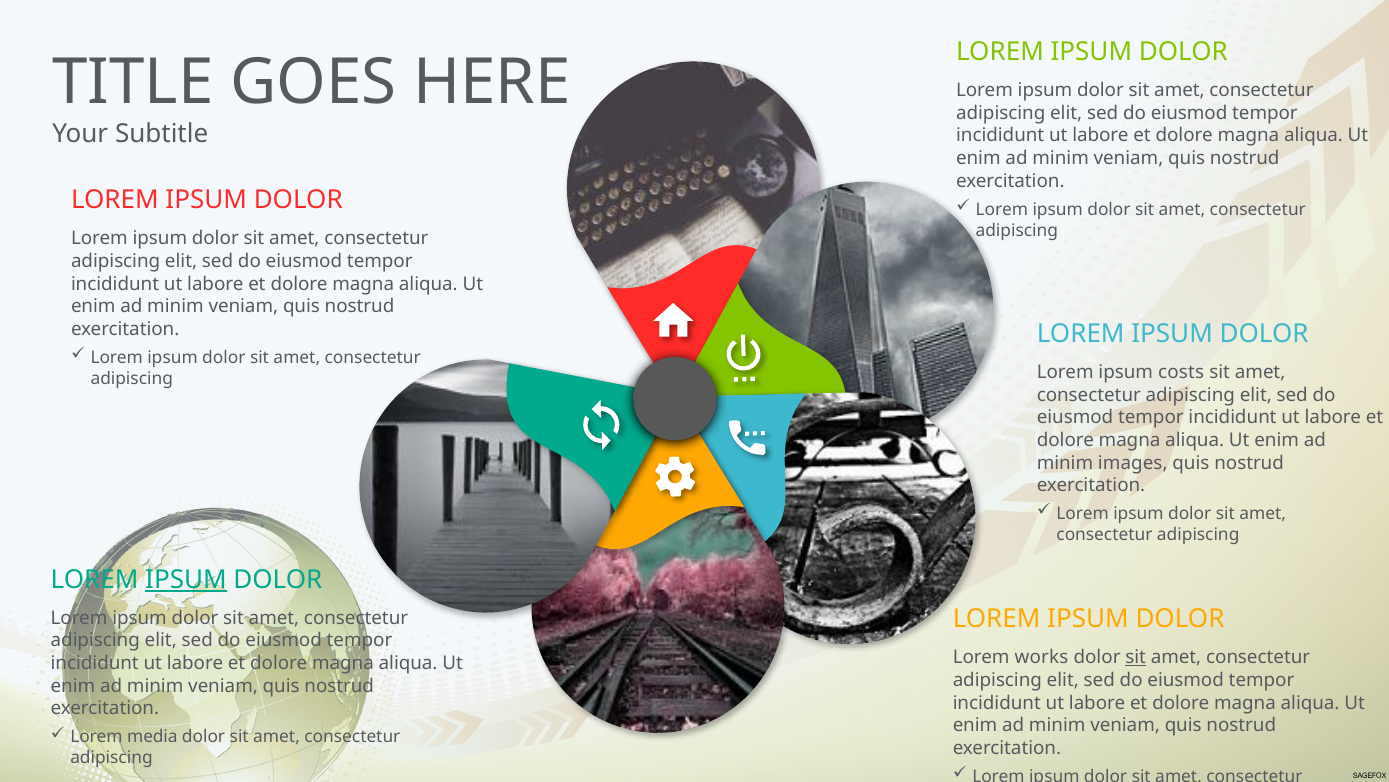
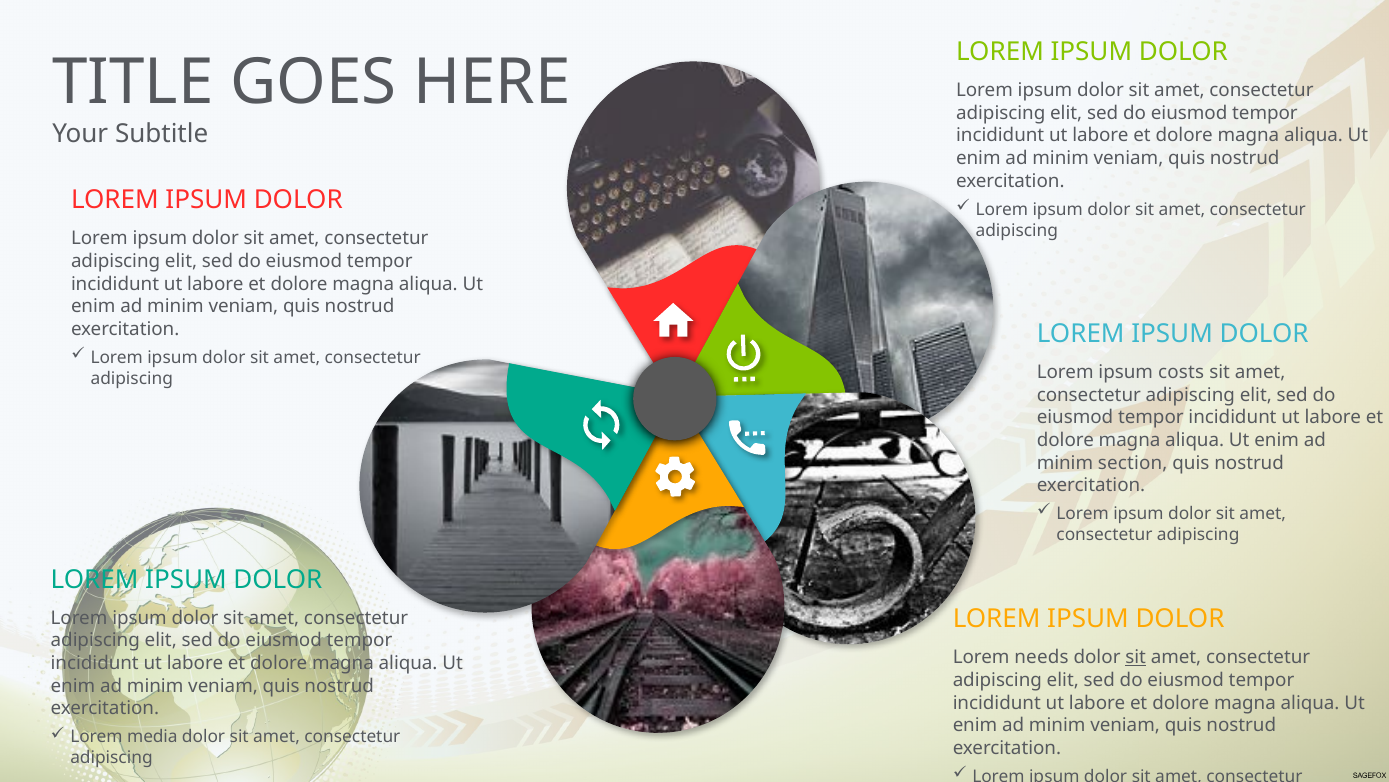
images: images -> section (1133, 462)
IPSUM underline: present -> none (186, 579)
works: works -> needs (1041, 657)
